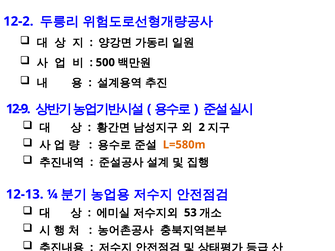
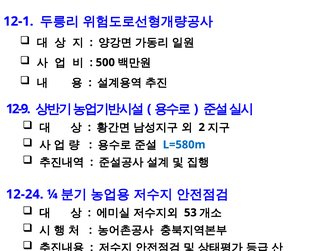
12-2: 12-2 -> 12-1 (18, 21)
L=580m colour: orange -> blue (184, 145)
12-13: 12-13 -> 12-24 (25, 194)
